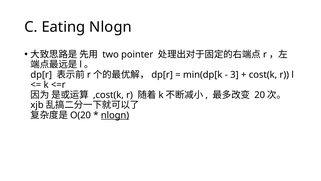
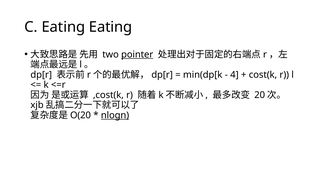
Eating Nlogn: Nlogn -> Eating (111, 27)
pointer underline: none -> present (137, 54)
3: 3 -> 4 (234, 74)
